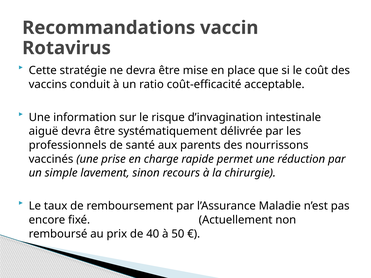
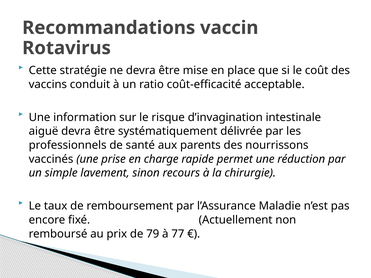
40: 40 -> 79 (153, 234)
50: 50 -> 77 (178, 234)
